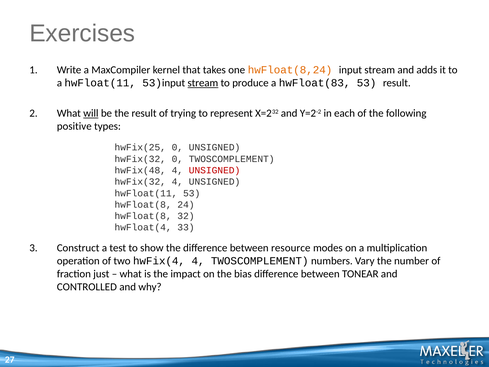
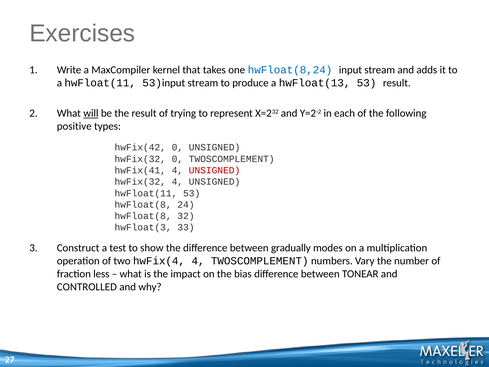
hwFloat(8,24 colour: orange -> blue (290, 70)
stream underline: present -> none (203, 83)
hwFloat(83: hwFloat(83 -> hwFloat(13 (315, 83)
hwFix(25: hwFix(25 -> hwFix(42 (140, 147)
hwFix(48: hwFix(48 -> hwFix(41 (140, 170)
hwFloat(4: hwFloat(4 -> hwFloat(3 (143, 227)
resource: resource -> gradually (291, 248)
just: just -> less (101, 274)
